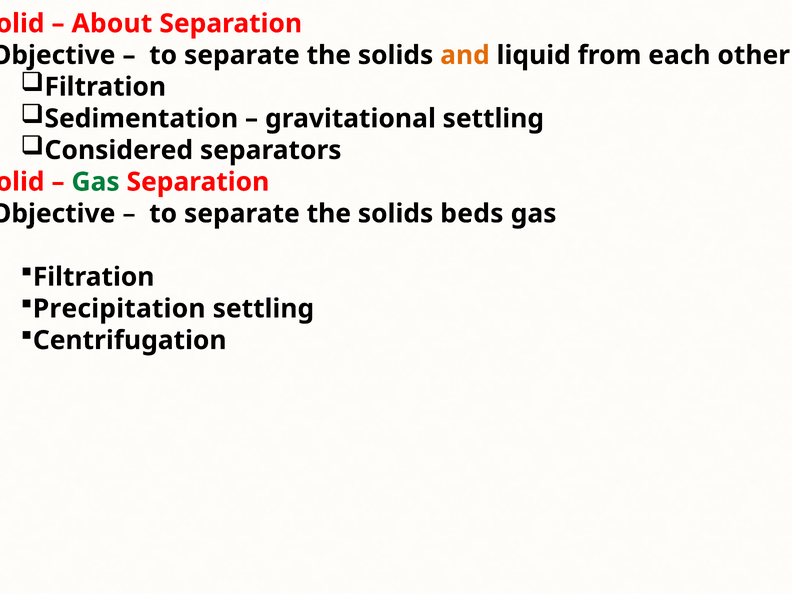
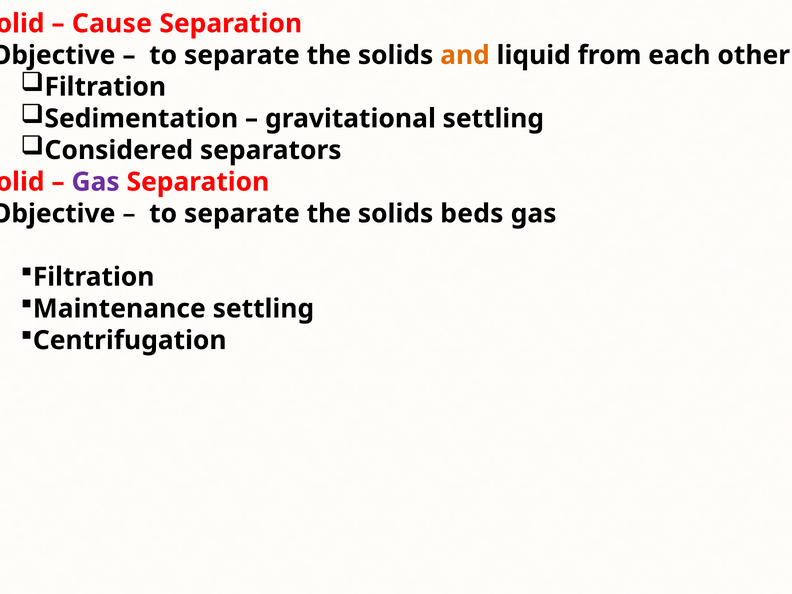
About: About -> Cause (112, 24)
Gas colour: green -> purple (96, 182)
Precipitation: Precipitation -> Maintenance (119, 309)
